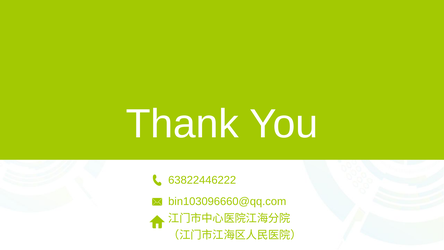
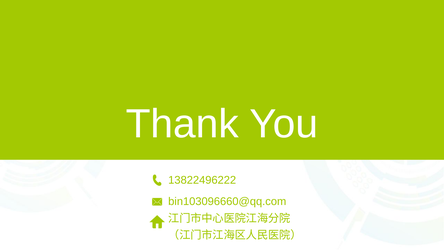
63822446222: 63822446222 -> 13822496222 (202, 180)
